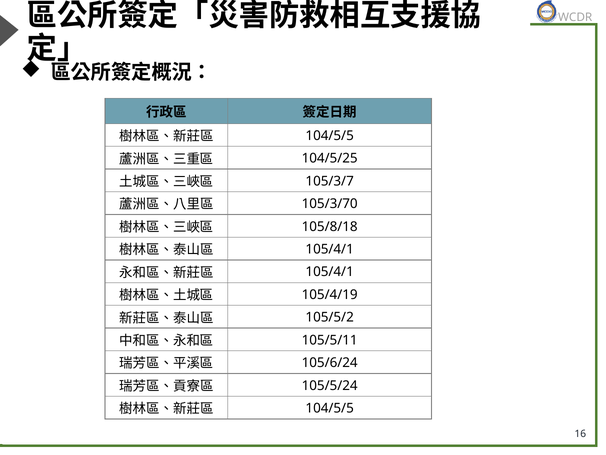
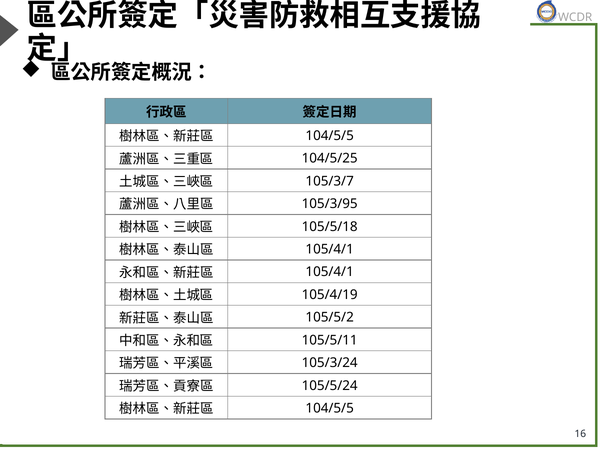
105/3/70: 105/3/70 -> 105/3/95 (330, 204)
105/8/18: 105/8/18 -> 105/5/18 (330, 226)
105/6/24: 105/6/24 -> 105/3/24 (330, 362)
